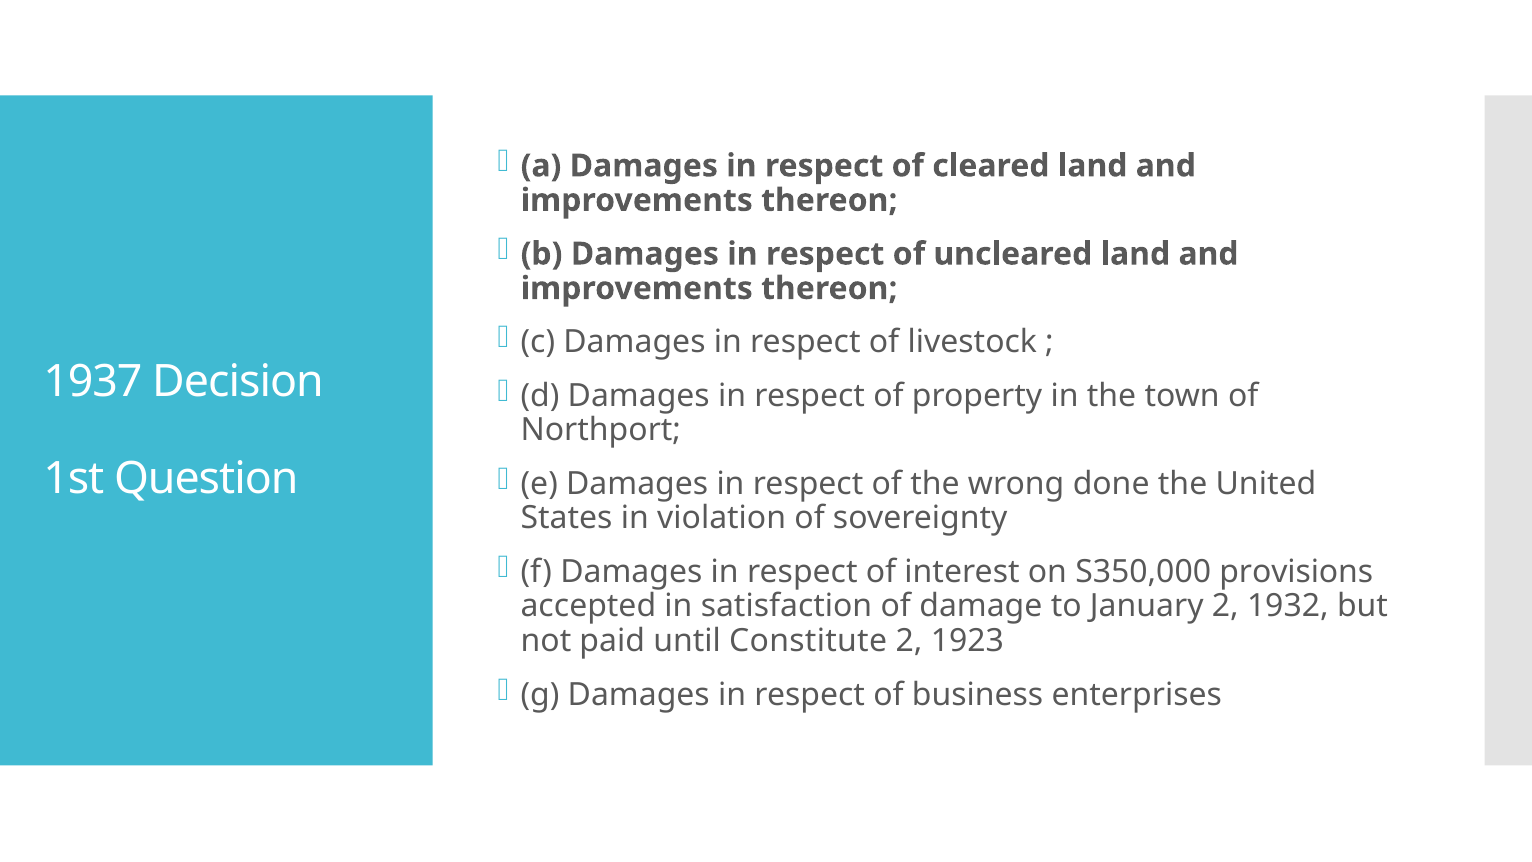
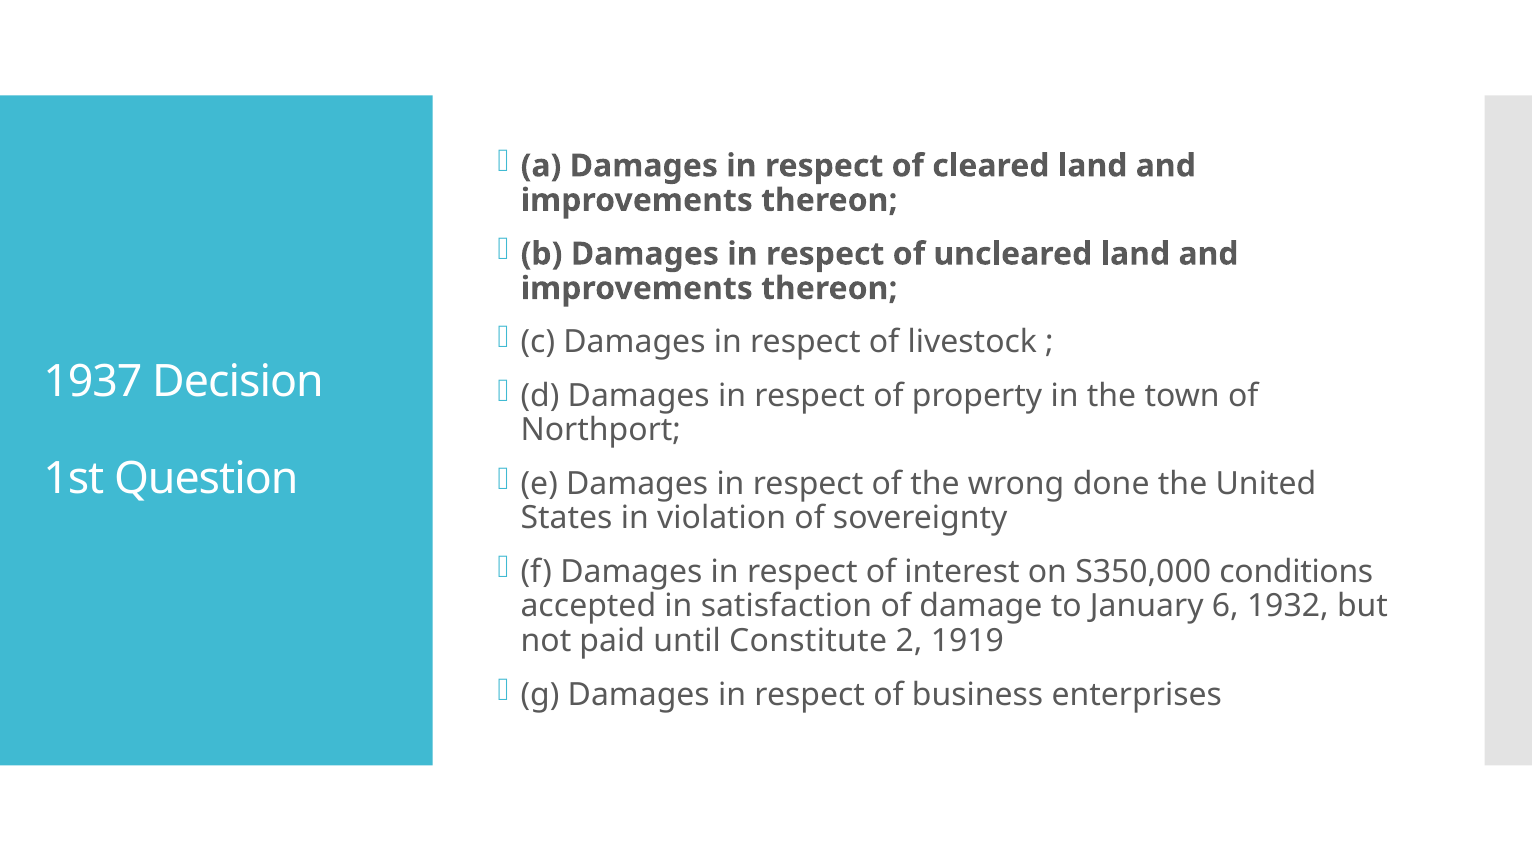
provisions: provisions -> conditions (1296, 572)
January 2: 2 -> 6 (1225, 606)
1923: 1923 -> 1919 (967, 641)
